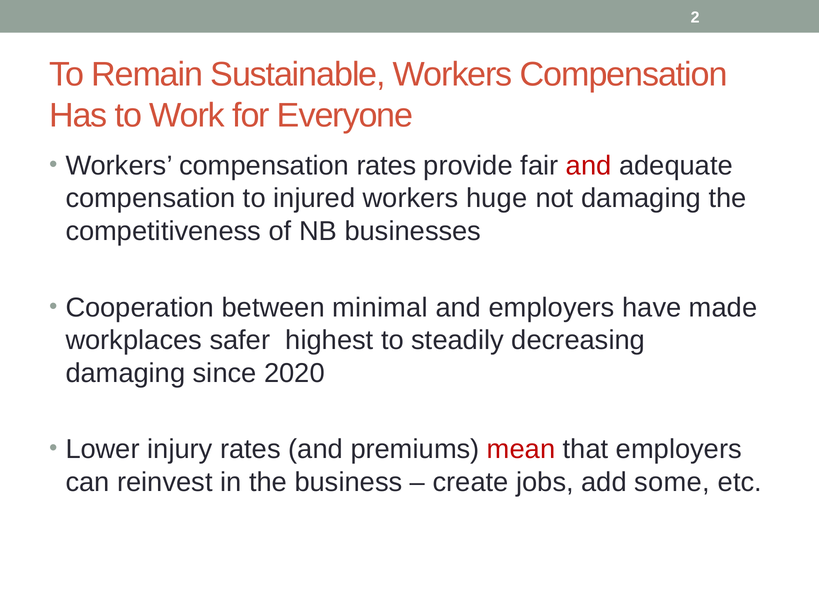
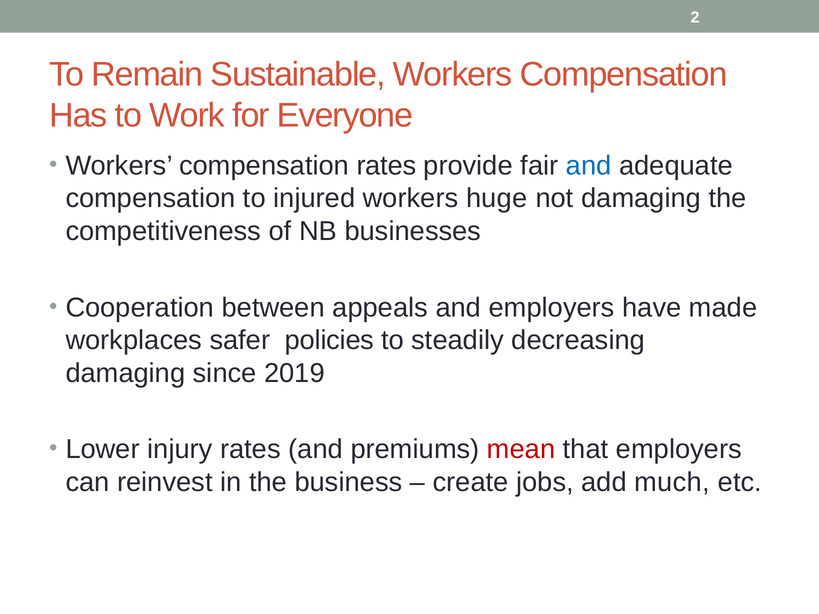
and colour: red -> blue (589, 166)
minimal: minimal -> appeals (380, 308)
highest: highest -> policies (330, 340)
2020: 2020 -> 2019 (294, 373)
some: some -> much (672, 482)
